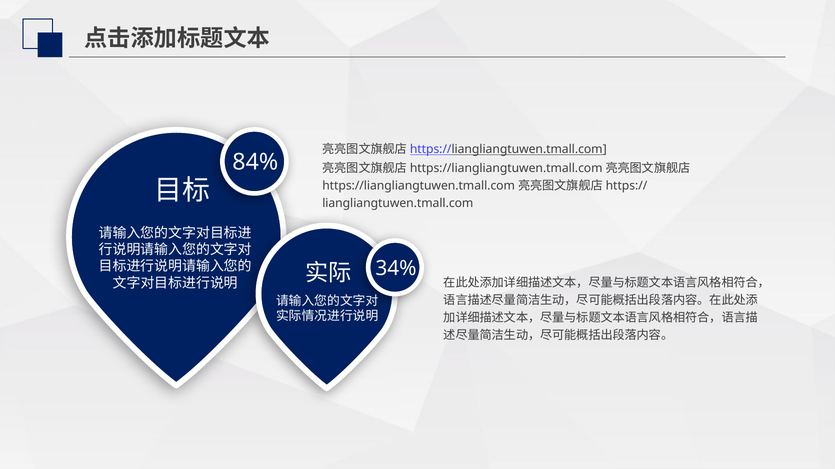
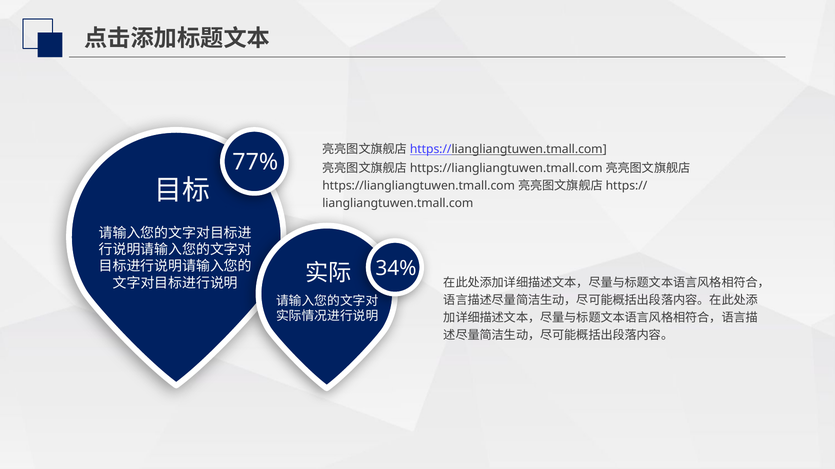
84%: 84% -> 77% (255, 162)
